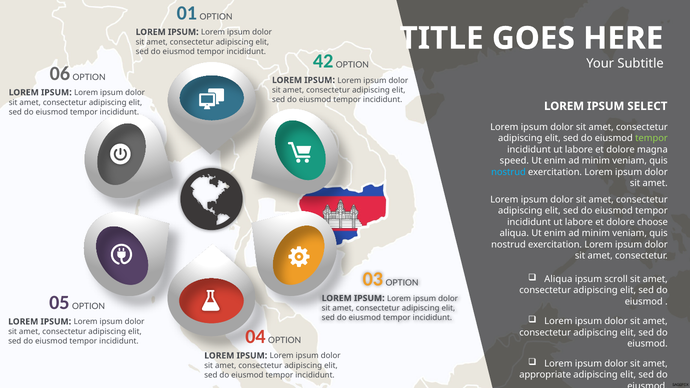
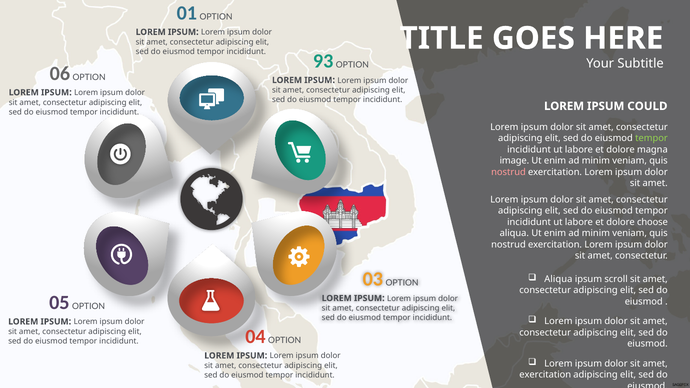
42: 42 -> 93 (323, 61)
SELECT: SELECT -> COULD (647, 106)
speed: speed -> image (514, 161)
nostrud colour: light blue -> pink (508, 172)
appropriate: appropriate -> exercitation (545, 375)
